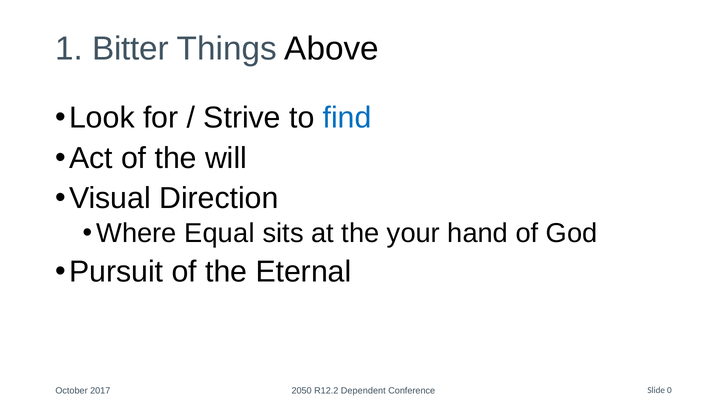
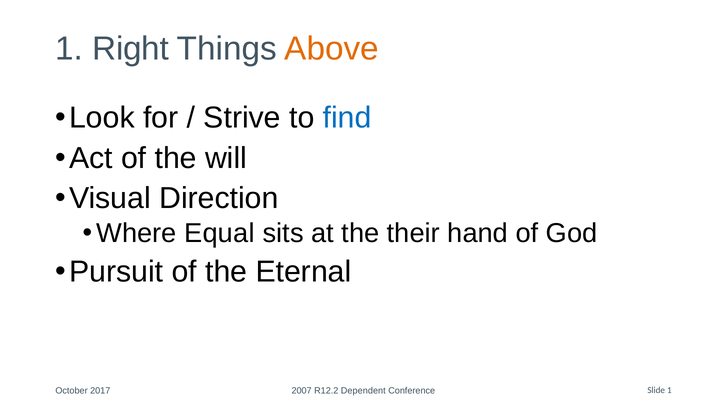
Bitter: Bitter -> Right (131, 49)
Above colour: black -> orange (332, 49)
your: your -> their (413, 233)
2050: 2050 -> 2007 (302, 391)
Slide 0: 0 -> 1 (669, 390)
